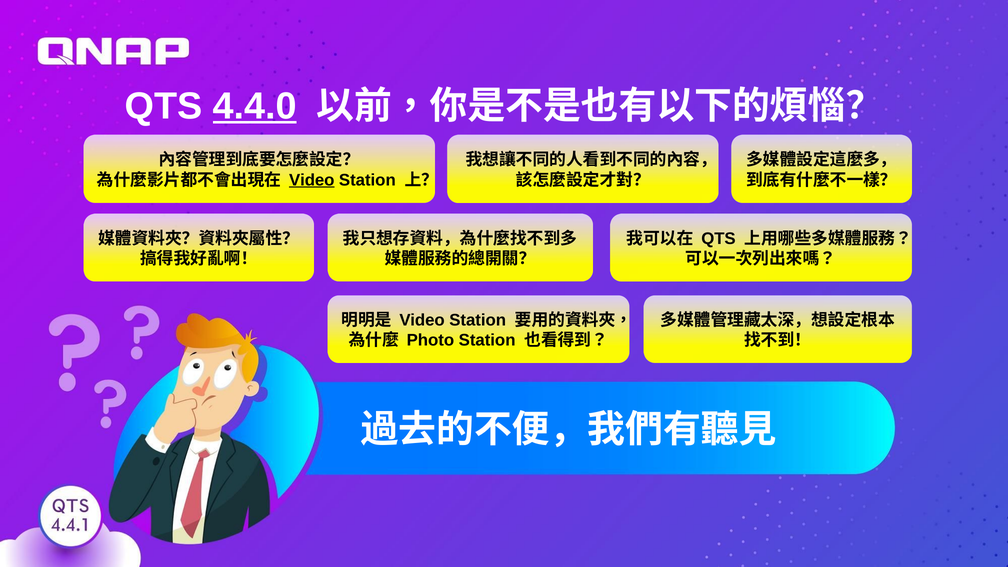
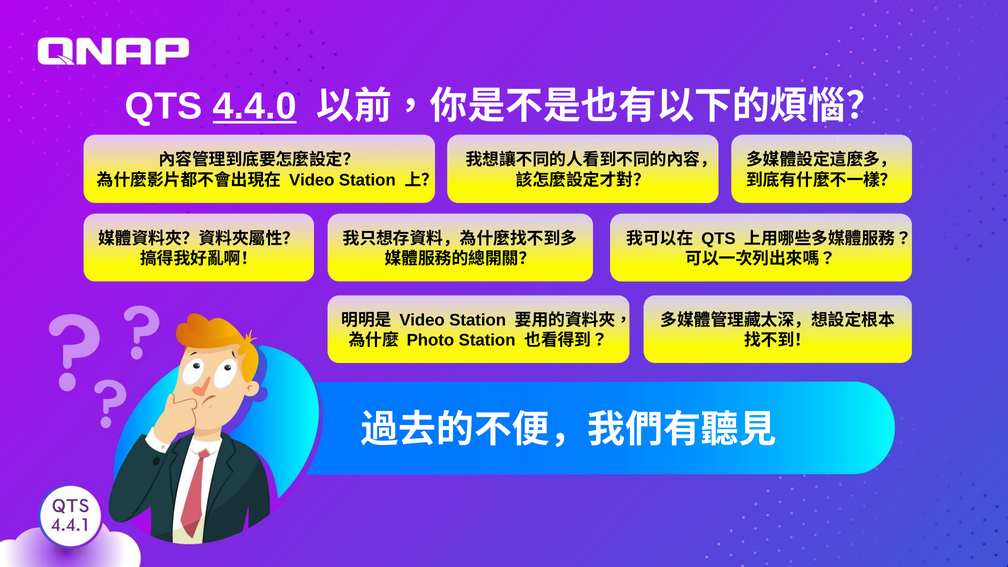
Video underline: present -> none (312, 180)
